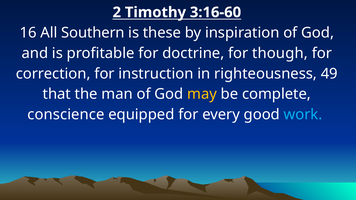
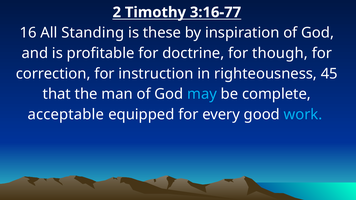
3:16-60: 3:16-60 -> 3:16-77 (215, 12)
Southern: Southern -> Standing (93, 33)
49: 49 -> 45 (329, 74)
may colour: yellow -> light blue (202, 94)
conscience: conscience -> acceptable (66, 115)
